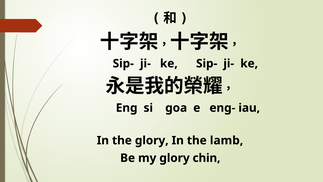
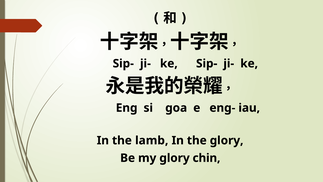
the glory: glory -> lamb (152, 140)
the lamb: lamb -> glory (227, 140)
